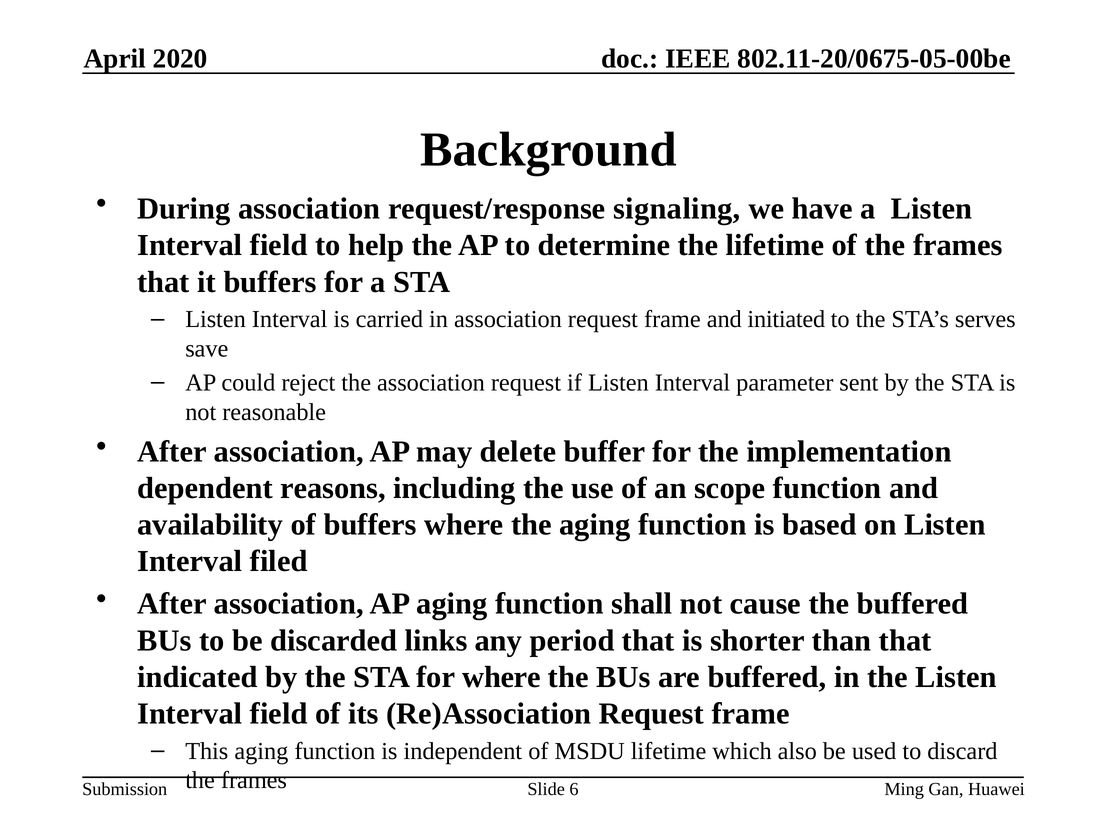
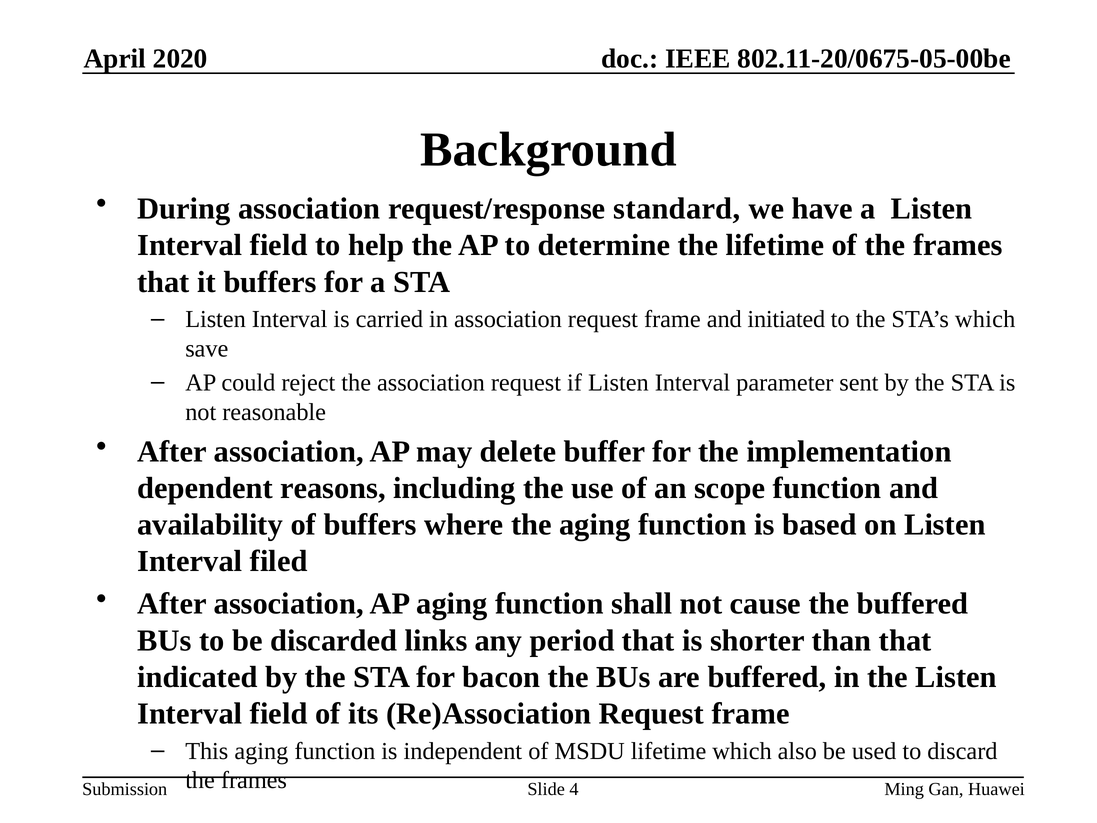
signaling: signaling -> standard (677, 209)
STA’s serves: serves -> which (985, 319)
for where: where -> bacon (501, 677)
6: 6 -> 4 (574, 789)
